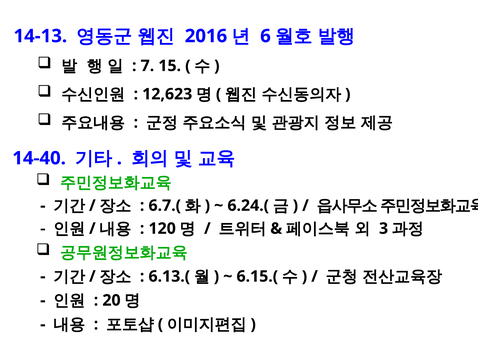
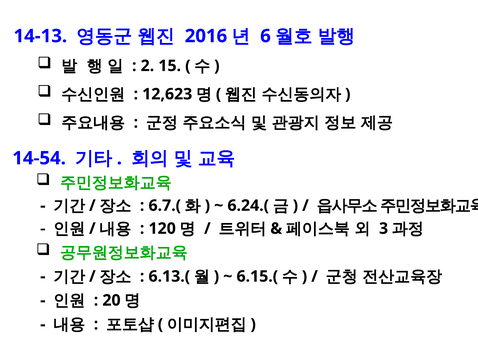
7: 7 -> 2 (147, 66)
14-40: 14-40 -> 14-54 (39, 158)
